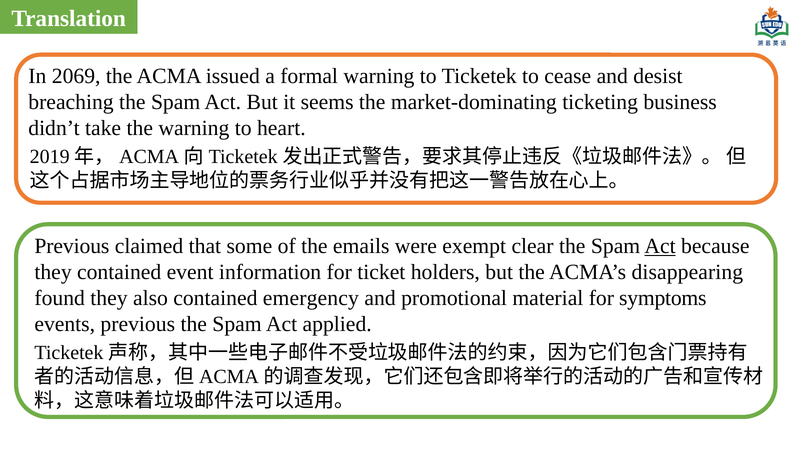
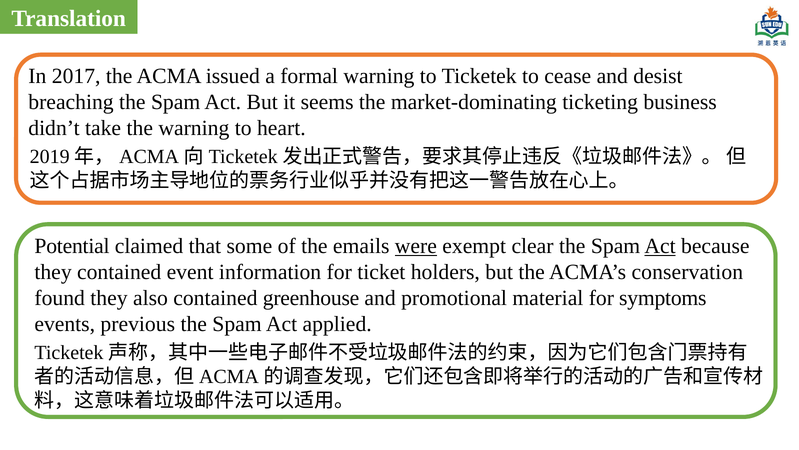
2069: 2069 -> 2017 (76, 76)
Previous: Previous -> Potential (72, 246)
were underline: none -> present (416, 246)
disappearing: disappearing -> conservation (687, 272)
emergency: emergency -> greenhouse (311, 298)
